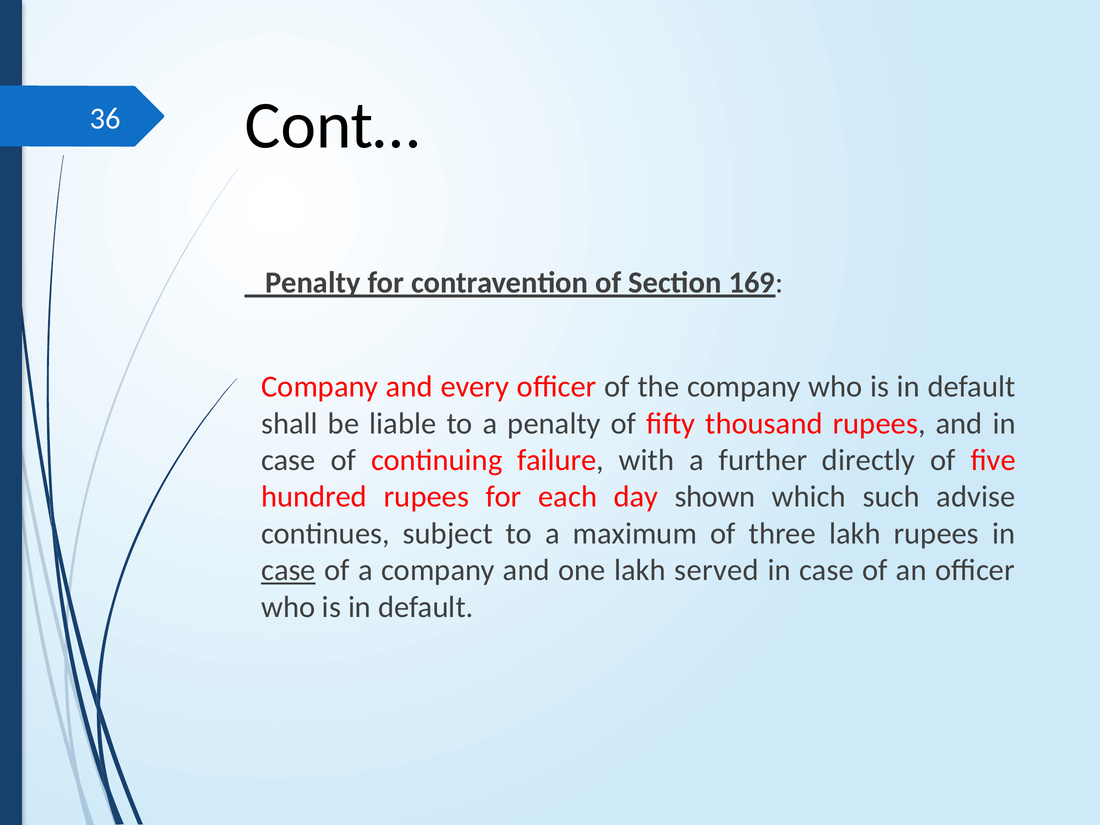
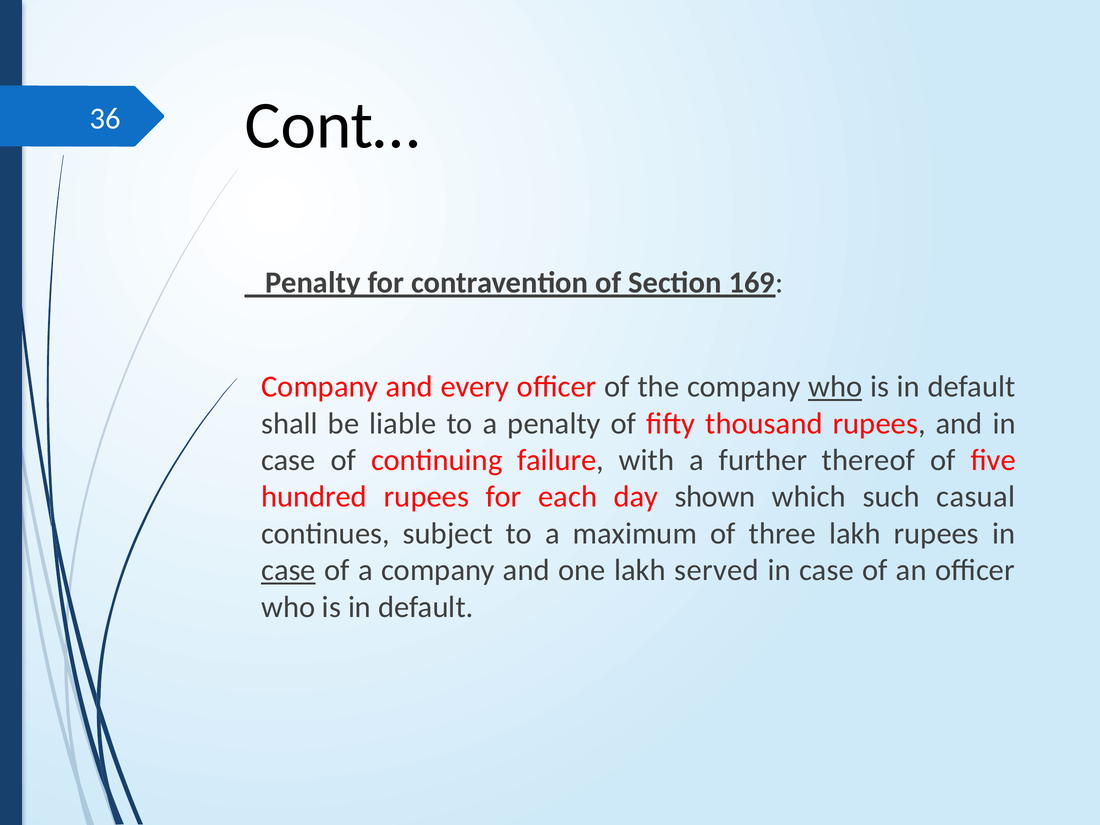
who underline: none -> present (835, 387)
directly: directly -> thereof (869, 460)
advise: advise -> casual (976, 497)
